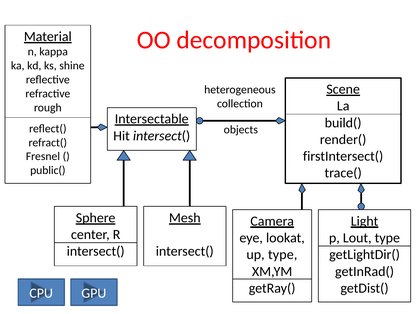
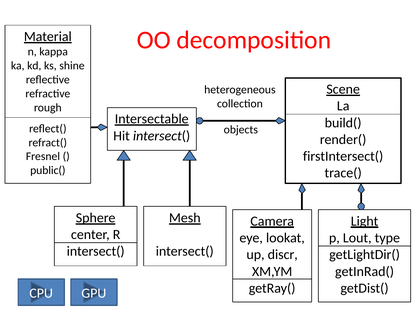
up type: type -> discr (283, 255)
